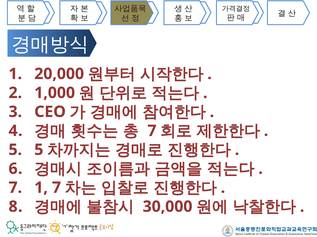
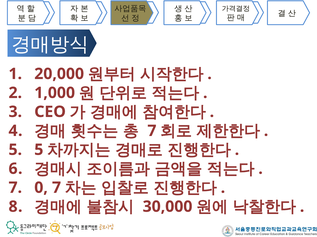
1: 1 -> 0 (41, 188)
